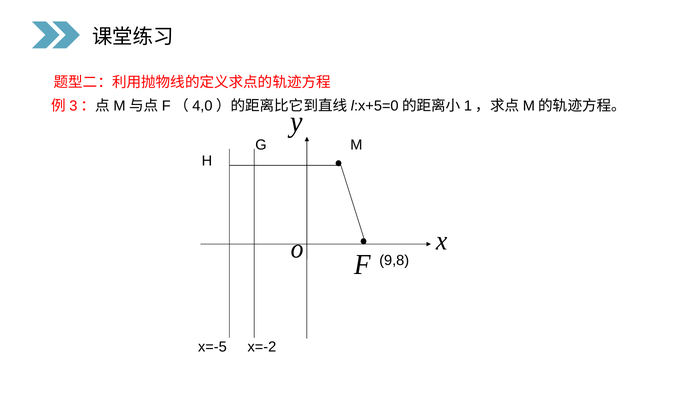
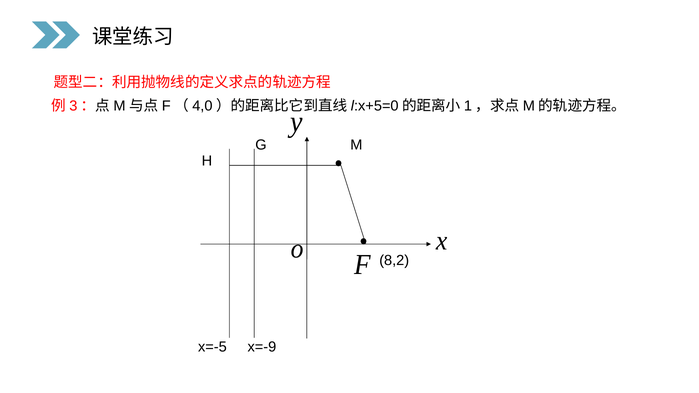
9,8: 9,8 -> 8,2 (394, 260)
x=-2: x=-2 -> x=-9 (262, 347)
